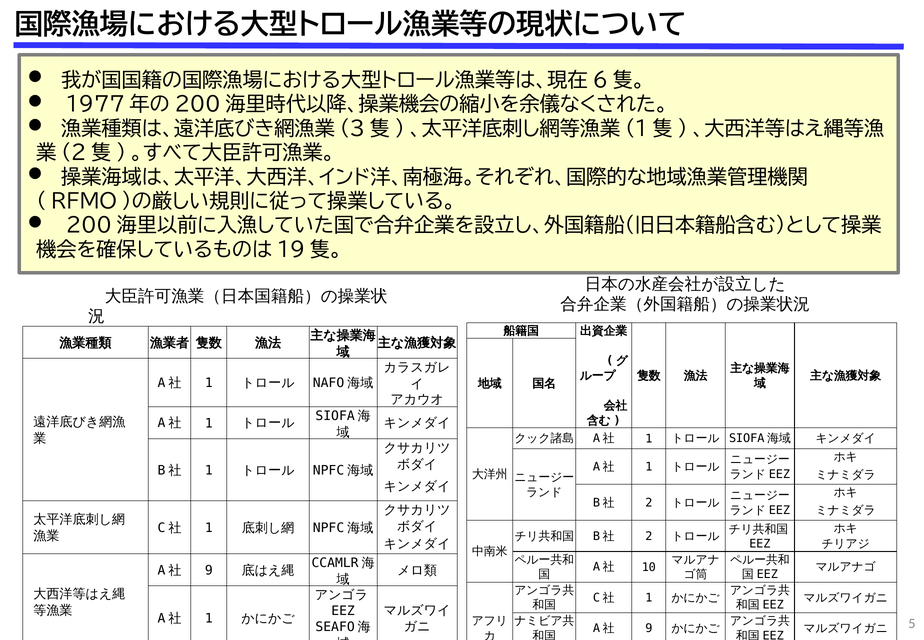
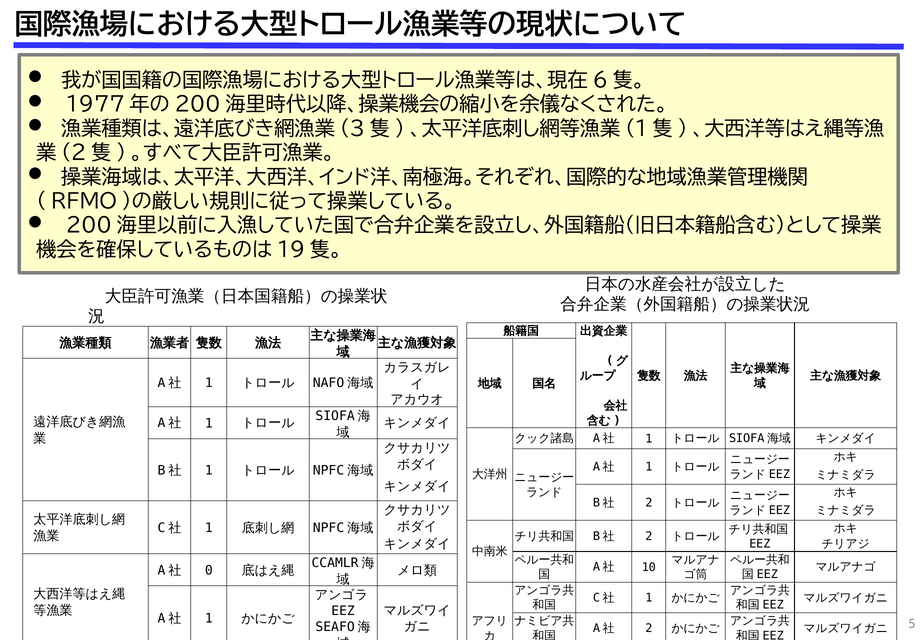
9: 9 -> 0 (209, 570)
9: 9 -> 2 (649, 628)
